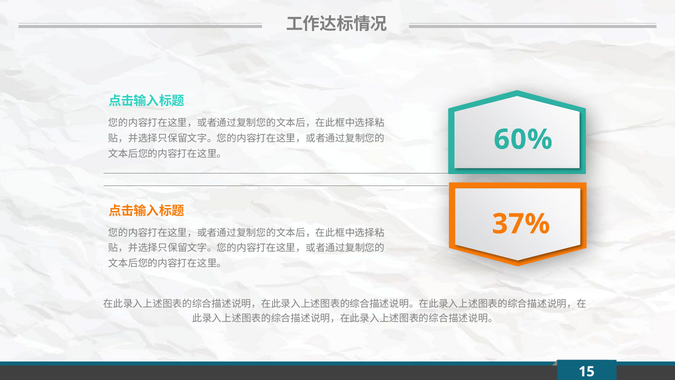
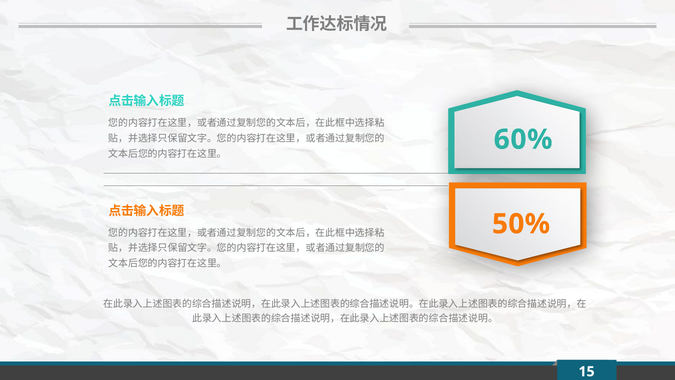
37%: 37% -> 50% (521, 224)
